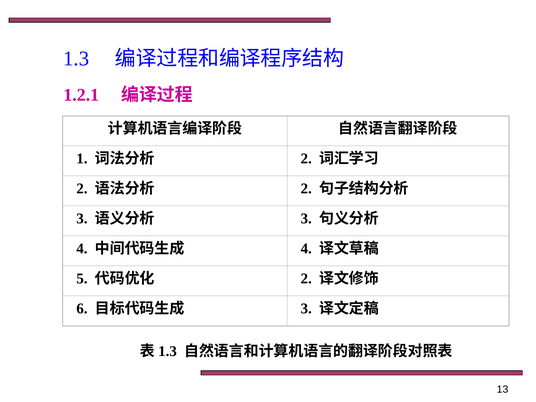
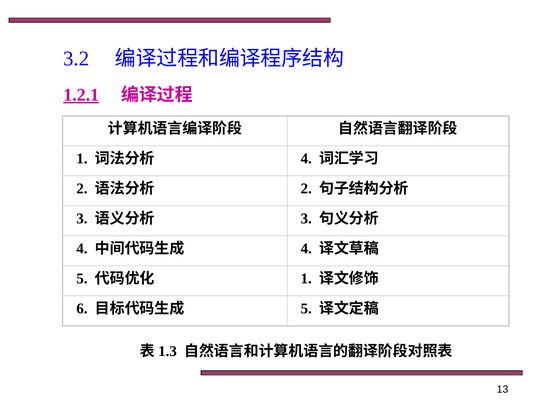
1.3: 1.3 -> 3.2 (76, 59)
1.2.1 underline: none -> present (81, 95)
2: 2 -> 4 (306, 159)
2: 2 -> 1 (306, 279)
3: 3 -> 5 (306, 309)
